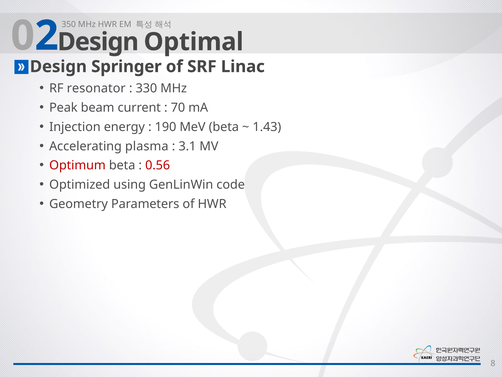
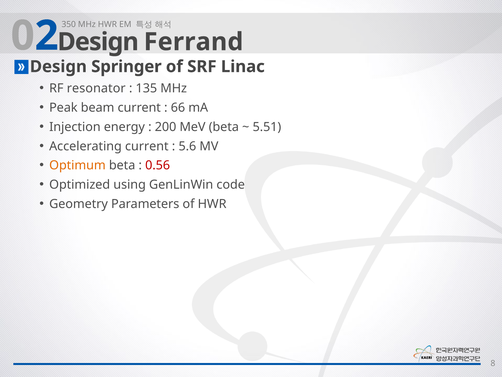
Optimal: Optimal -> Ferrand (193, 42)
330: 330 -> 135 (146, 88)
70: 70 -> 66 (178, 108)
190: 190 -> 200 (166, 127)
1.43: 1.43 -> 5.51 (267, 127)
Accelerating plasma: plasma -> current (147, 146)
3.1: 3.1 -> 5.6 (187, 146)
Optimum colour: red -> orange (77, 165)
